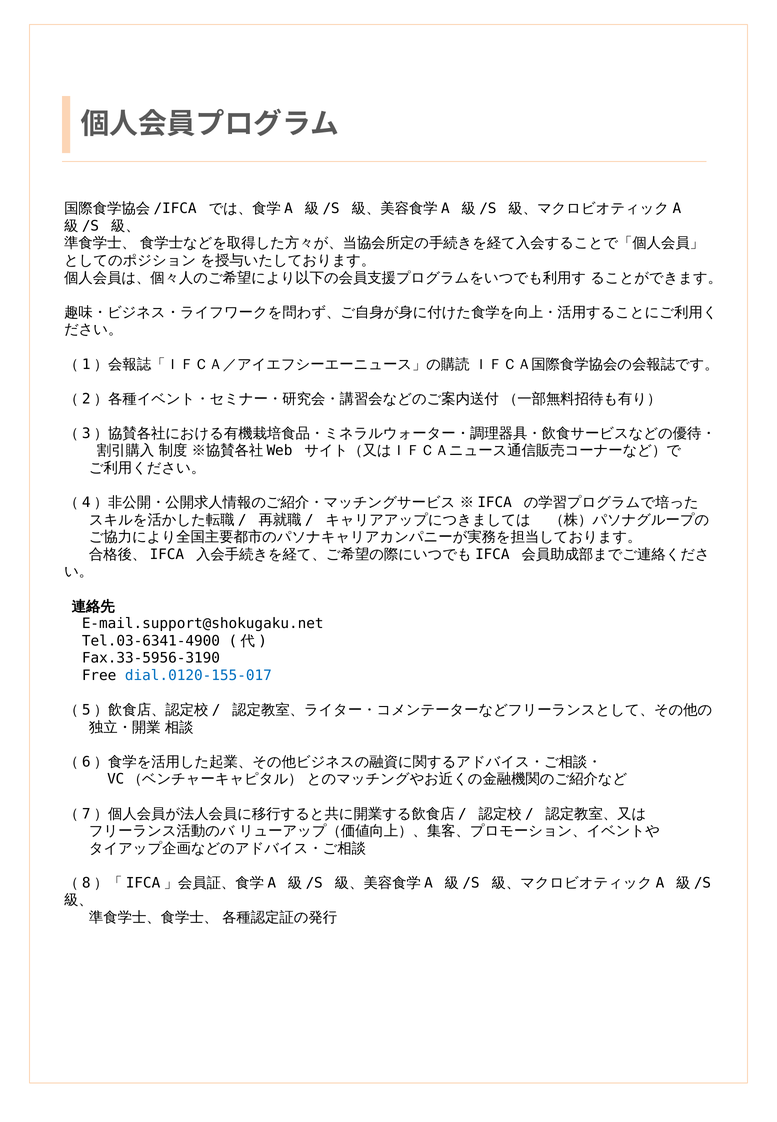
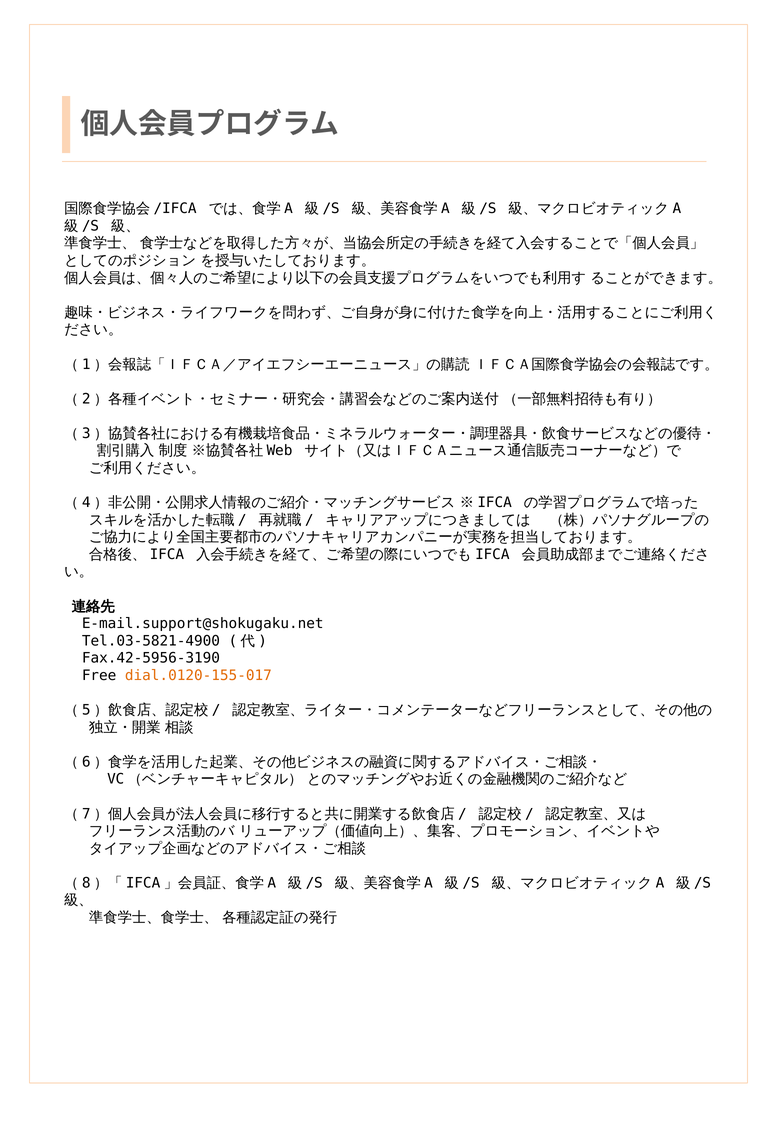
Tel.03-6341-4900: Tel.03-6341-4900 -> Tel.03-5821-4900 (151, 641)
Fax.33-5956-3190: Fax.33-5956-3190 -> Fax.42-5956-3190 (151, 658)
dial.0120-155-017 colour: blue -> orange (198, 676)
